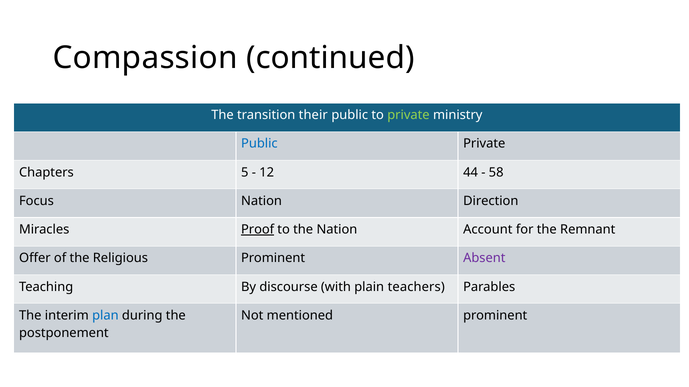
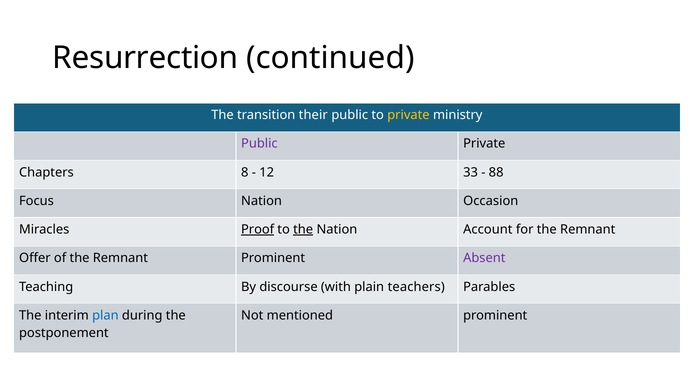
Compassion: Compassion -> Resurrection (145, 58)
private colour: light green -> yellow (408, 115)
Public colour: blue -> purple (259, 144)
5: 5 -> 8 (245, 173)
44: 44 -> 33 (471, 173)
58: 58 -> 88 (496, 173)
Direction: Direction -> Occasion (491, 201)
the underline: none -> present (303, 230)
of the Religious: Religious -> Remnant (120, 259)
